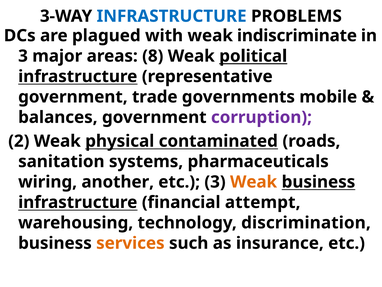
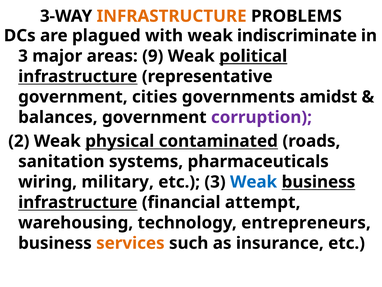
INFRASTRUCTURE colour: blue -> orange (172, 16)
8: 8 -> 9 (153, 56)
trade: trade -> cities (155, 97)
mobile: mobile -> amidst (328, 97)
another: another -> military (118, 182)
Weak colour: orange -> blue (254, 182)
discrimination: discrimination -> entrepreneurs (306, 222)
